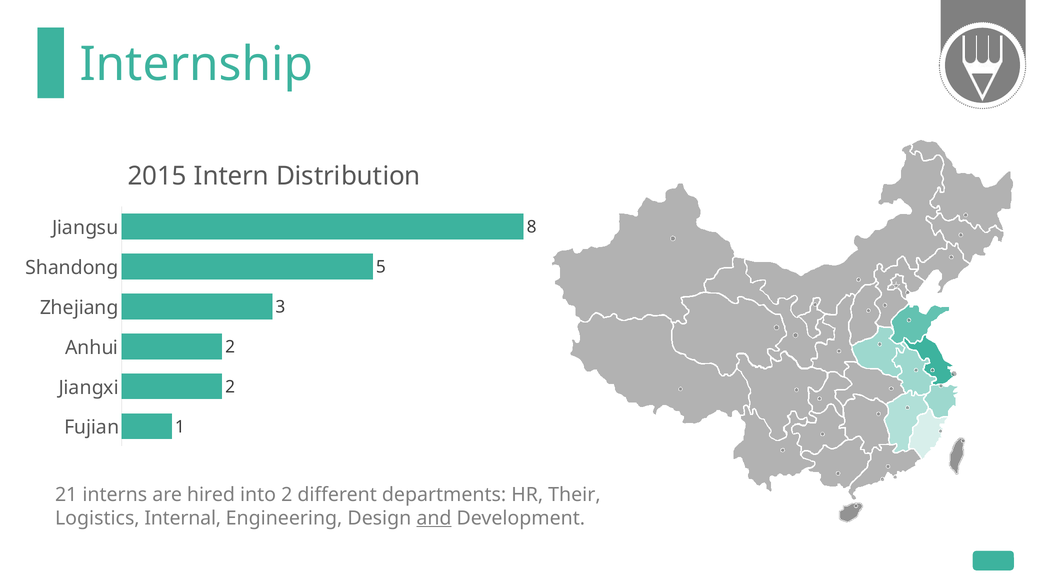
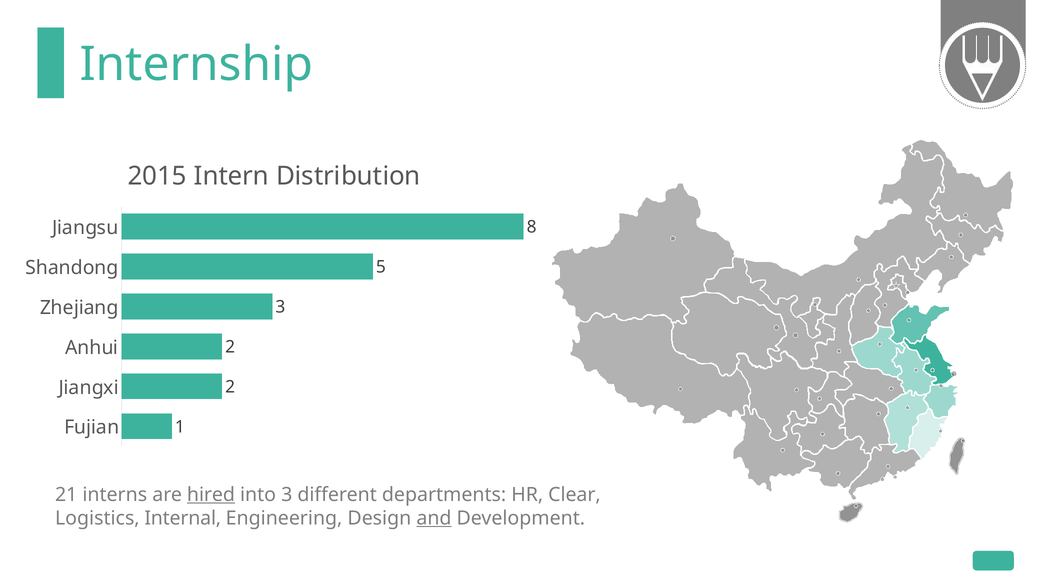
hired underline: none -> present (211, 494)
into 2: 2 -> 3 (287, 494)
Their: Their -> Clear (574, 494)
